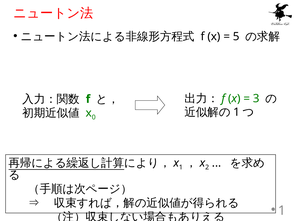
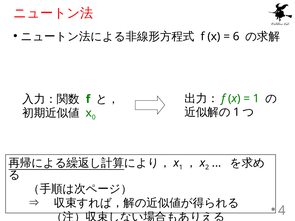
5: 5 -> 6 (236, 36)
3: 3 -> 1 (256, 99)
1: 1 -> 4 (282, 211)
